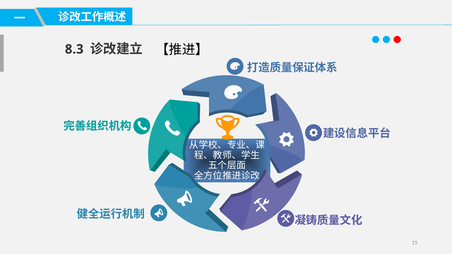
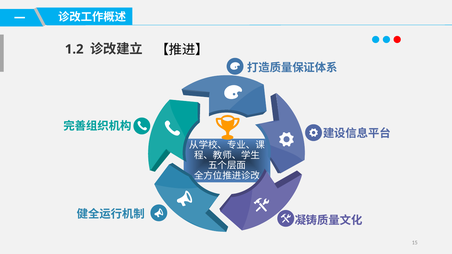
8.3: 8.3 -> 1.2 (74, 49)
